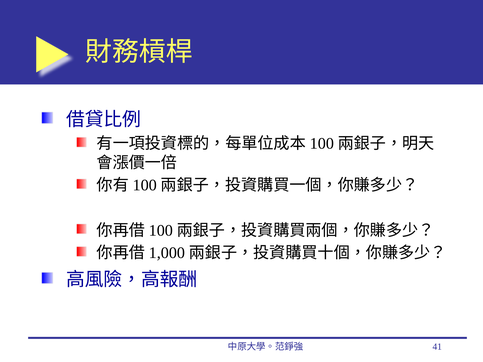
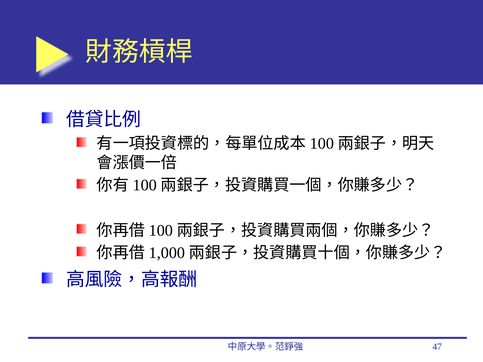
41: 41 -> 47 (437, 347)
